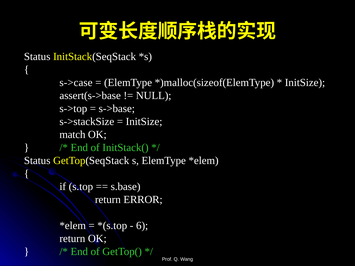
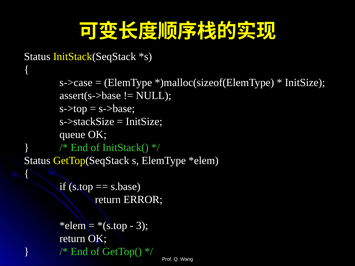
match: match -> queue (72, 135)
6: 6 -> 3 (142, 226)
